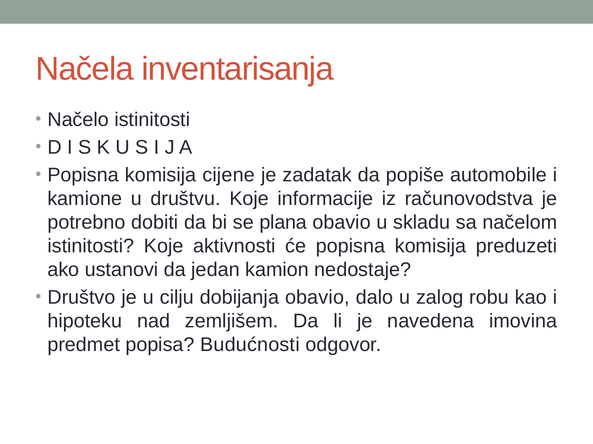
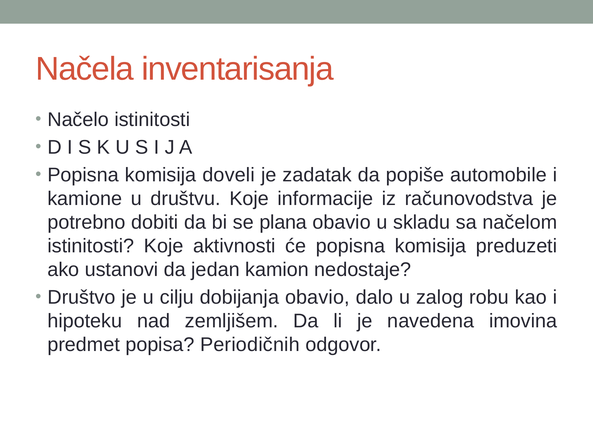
cijene: cijene -> doveli (229, 175)
Budućnosti: Budućnosti -> Periodičnih (250, 345)
